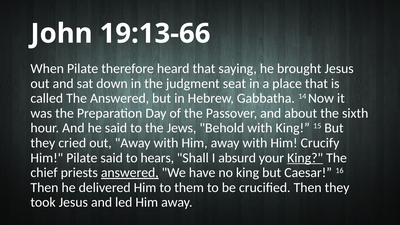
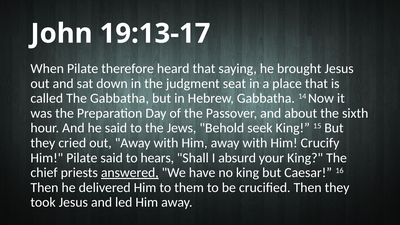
19:13-66: 19:13-66 -> 19:13-17 (155, 34)
The Answered: Answered -> Gabbatha (119, 98)
Behold with: with -> seek (260, 128)
King underline: present -> none (305, 158)
